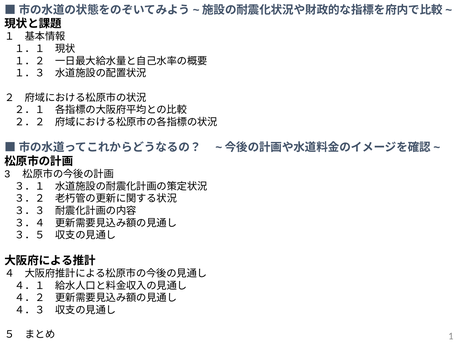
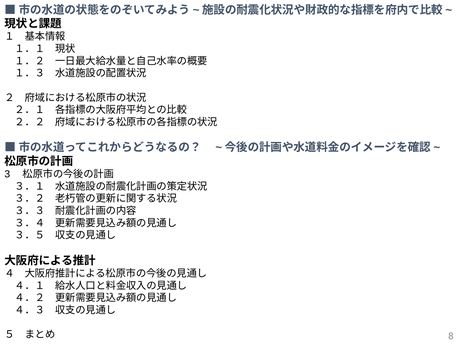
1: 1 -> 8 (451, 336)
